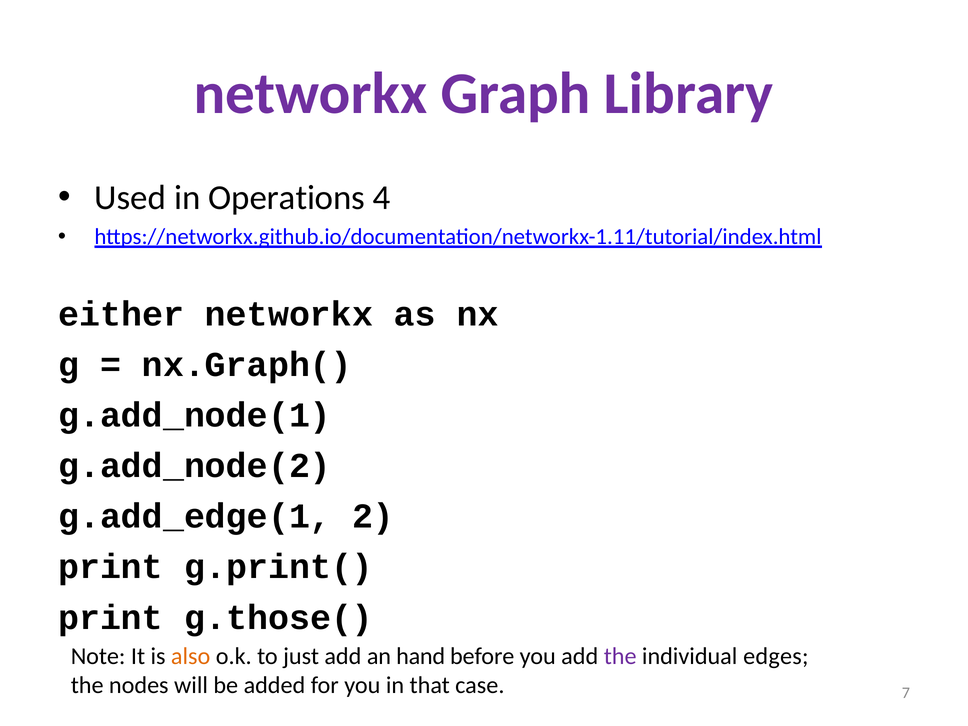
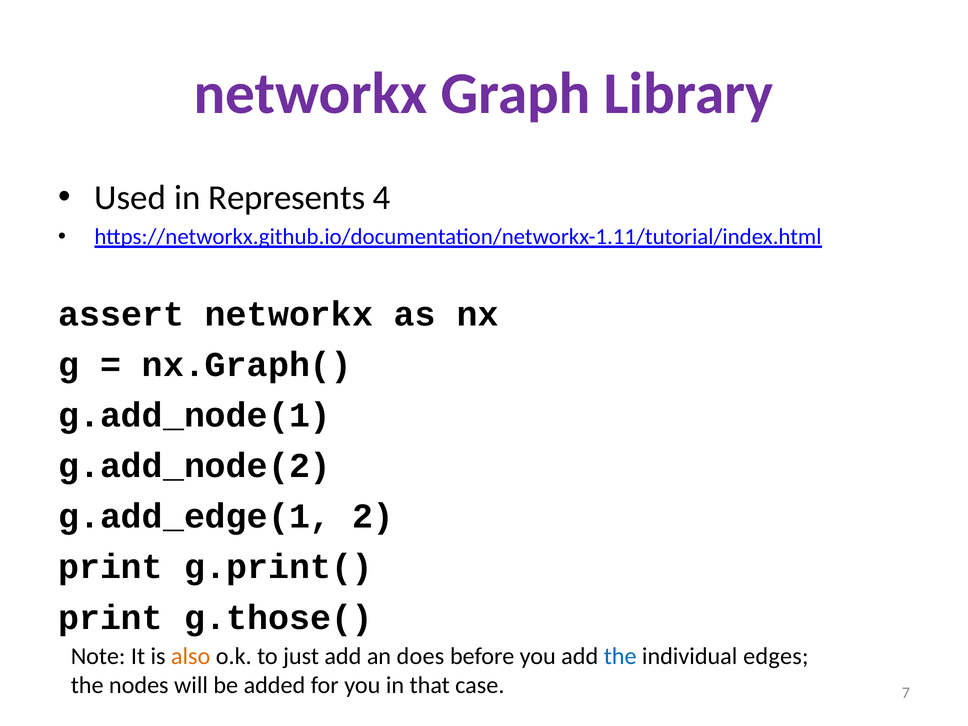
Operations: Operations -> Represents (287, 198)
either: either -> assert (121, 314)
hand: hand -> does (420, 656)
the colour: purple -> blue (620, 656)
